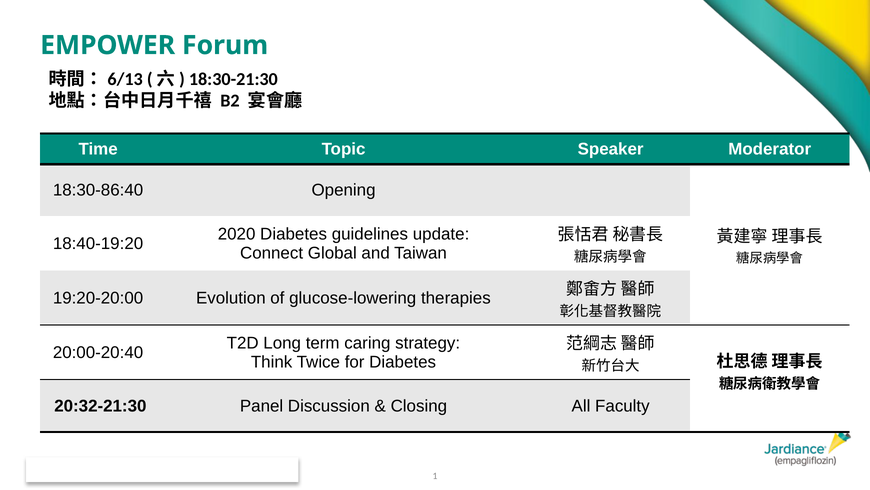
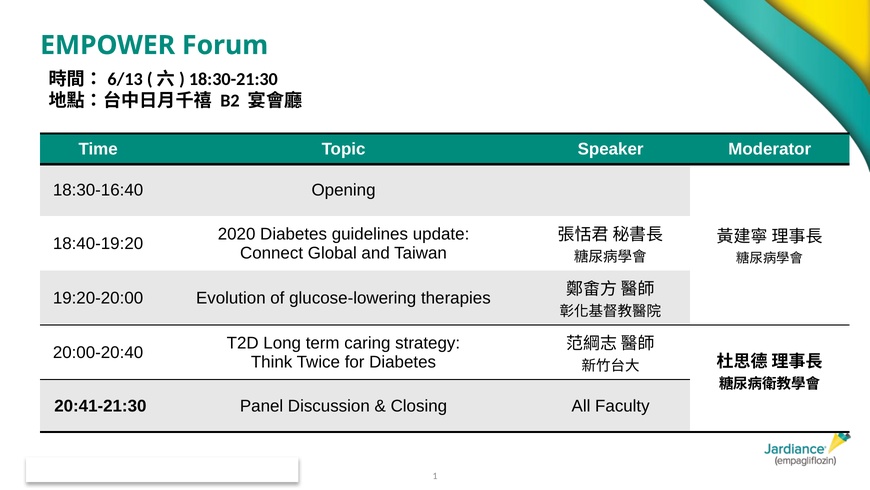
18:30-86:40: 18:30-86:40 -> 18:30-16:40 (98, 190)
20:32-21:30: 20:32-21:30 -> 20:41-21:30 (100, 405)
